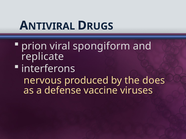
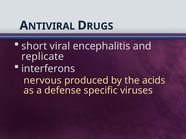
prion: prion -> short (34, 46)
spongiform: spongiform -> encephalitis (102, 46)
does: does -> acids (154, 81)
vaccine: vaccine -> specific (101, 91)
